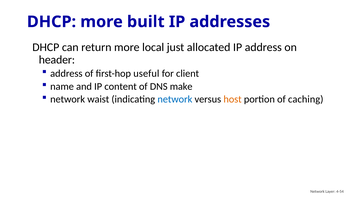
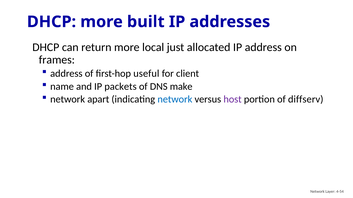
header: header -> frames (57, 60)
content: content -> packets (121, 87)
waist: waist -> apart (98, 100)
host colour: orange -> purple (233, 100)
caching: caching -> diffserv (306, 100)
